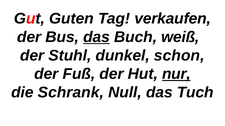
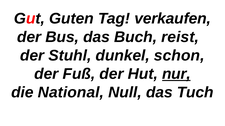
das underline: present -> none (97, 37)
weiß: weiß -> reist (180, 37)
Schrank: Schrank -> National (71, 93)
